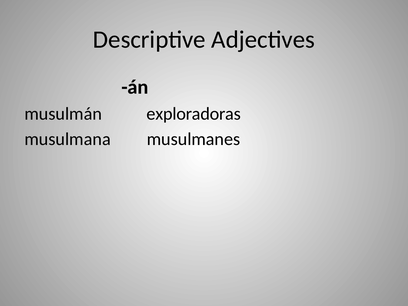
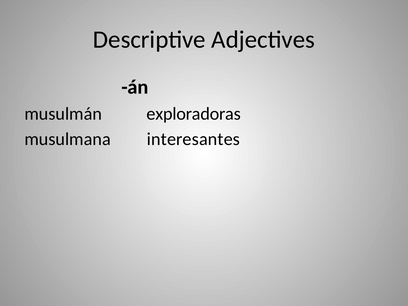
musulmanes: musulmanes -> interesantes (193, 139)
